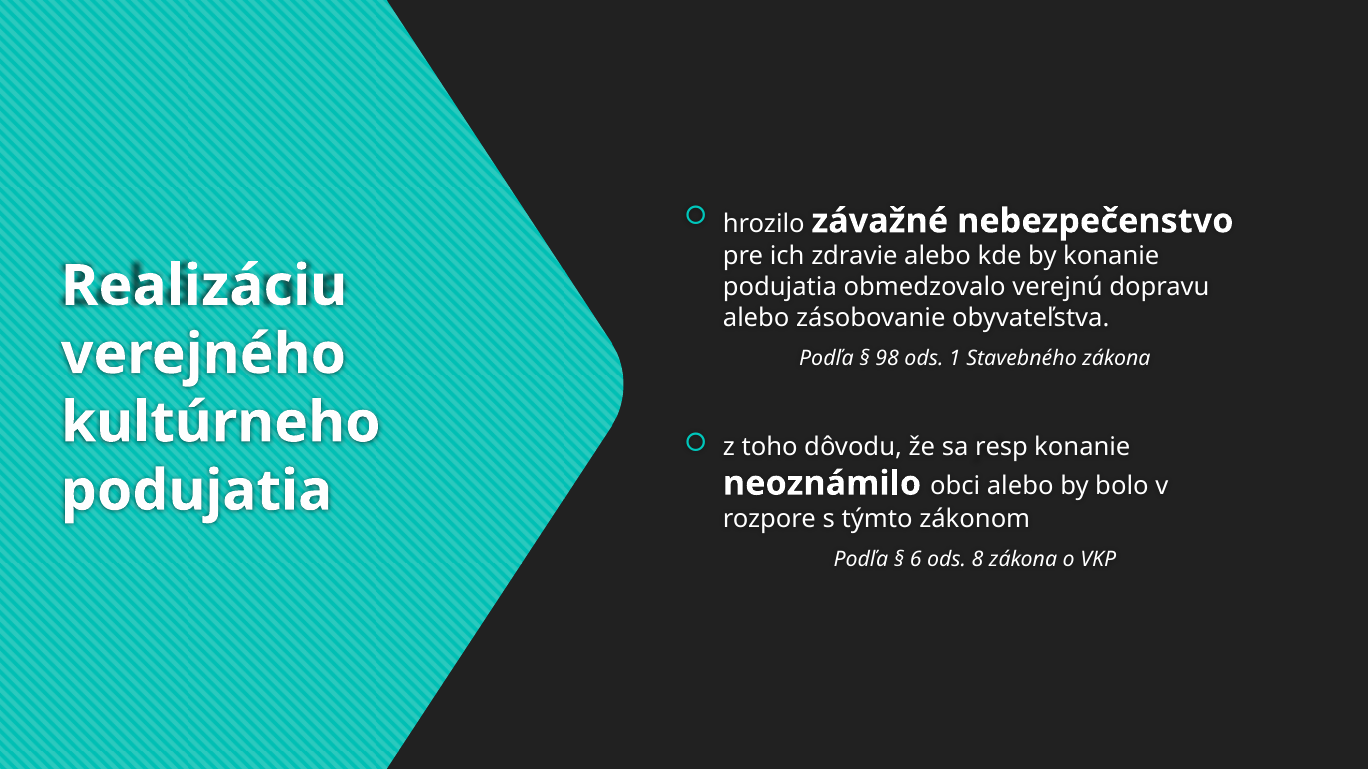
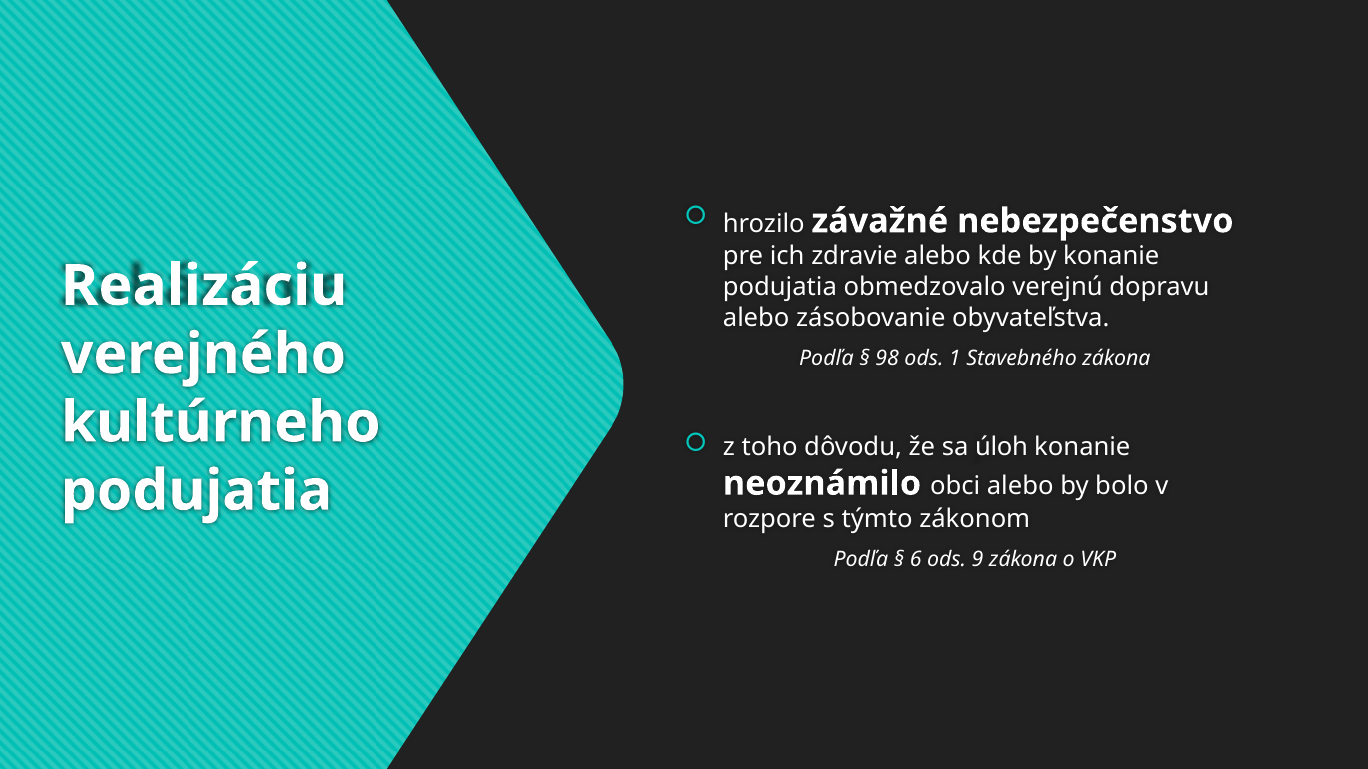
resp: resp -> úloh (1002, 447)
8: 8 -> 9 (978, 560)
